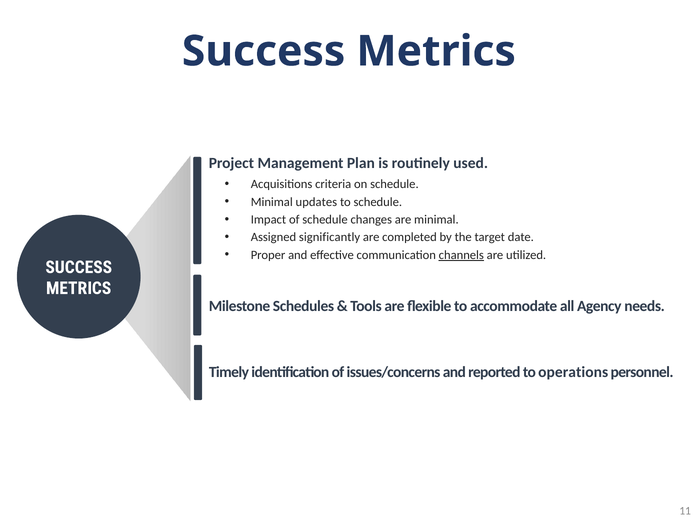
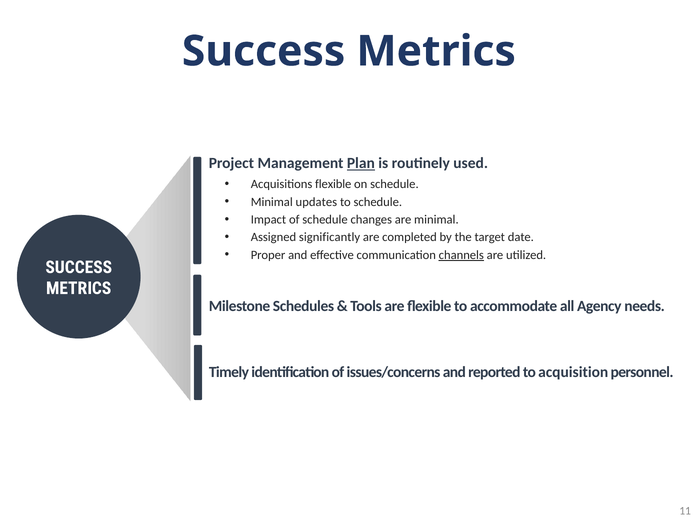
Plan underline: none -> present (361, 163)
Acquisitions criteria: criteria -> flexible (333, 184)
operations: operations -> acquisition (573, 372)
